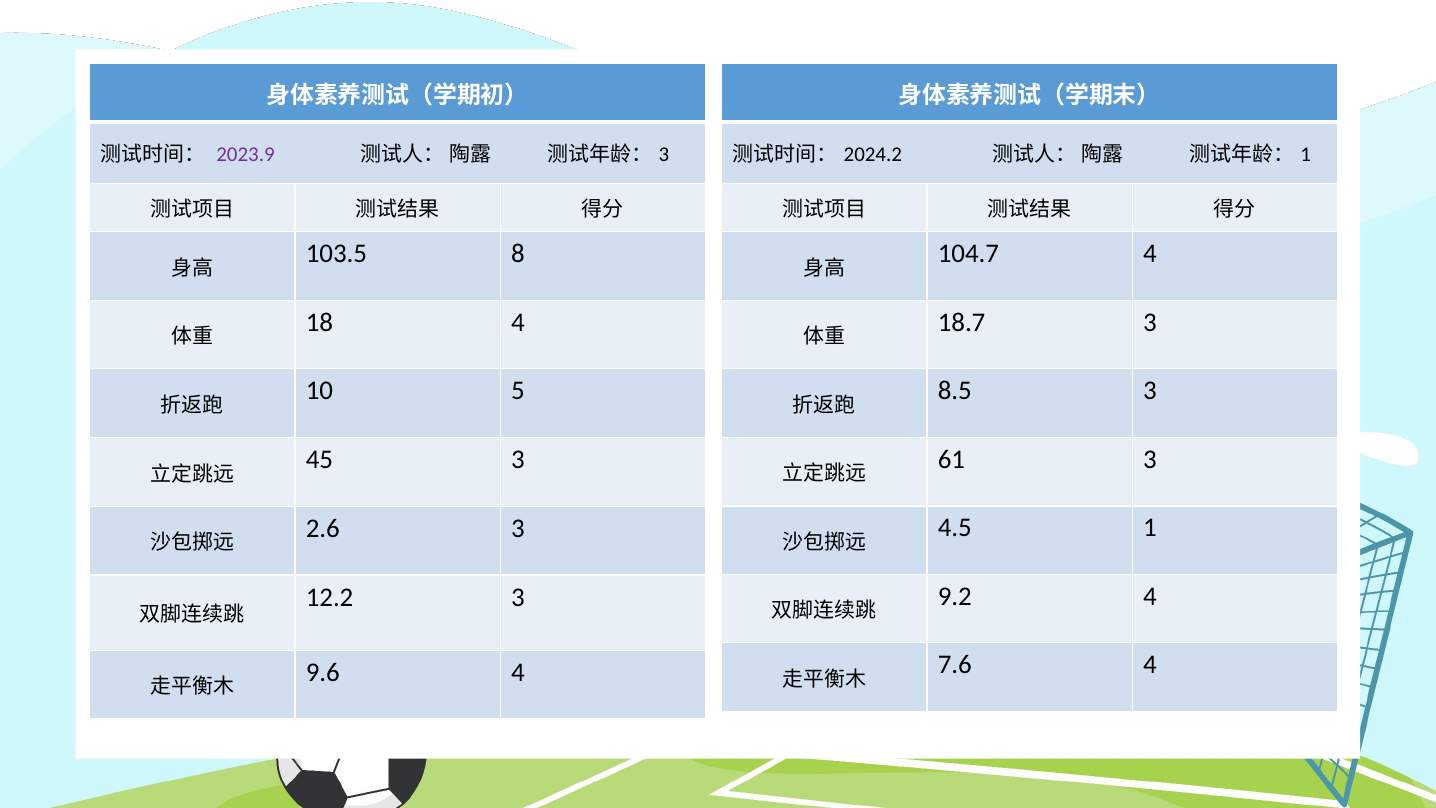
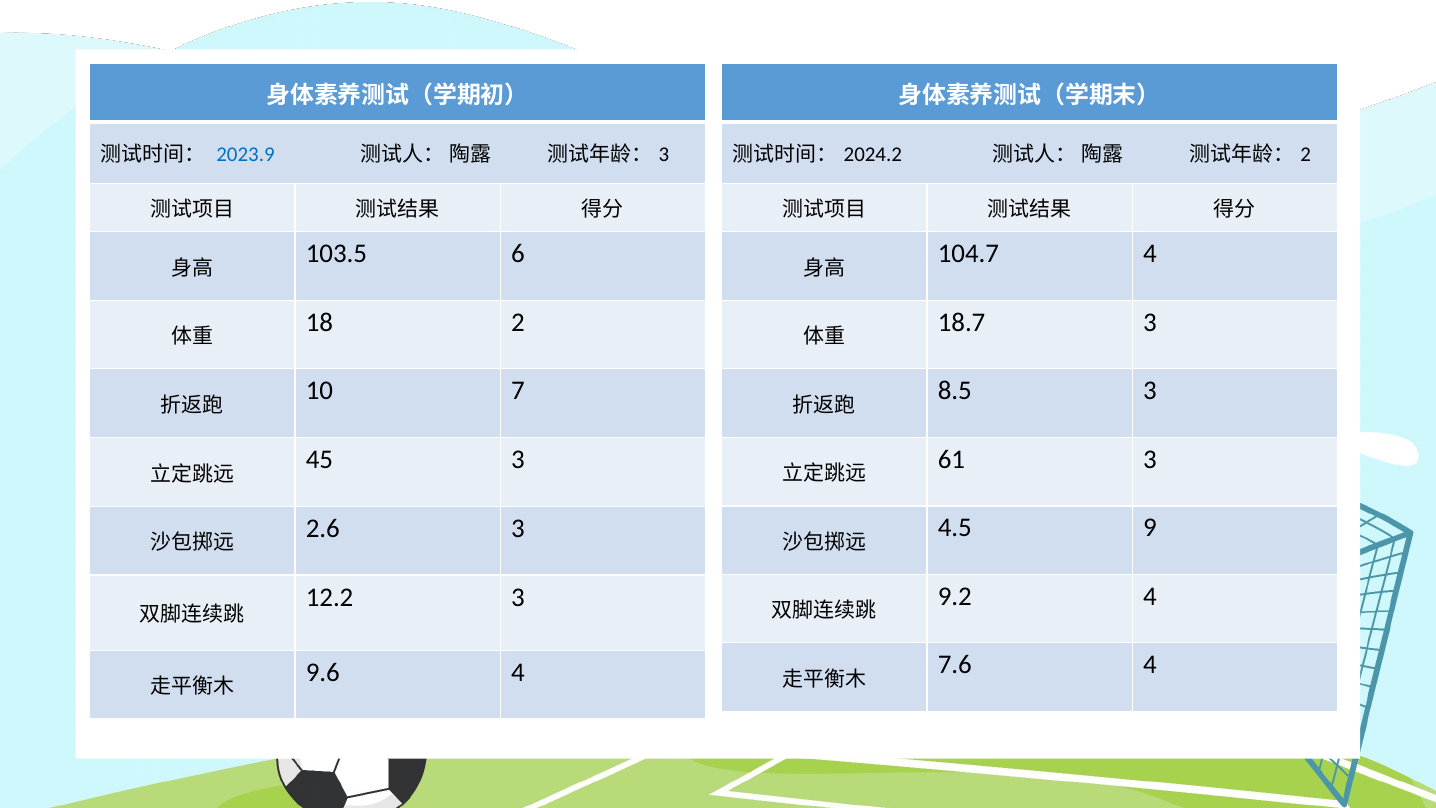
2023.9 colour: purple -> blue (246, 155)
1: 1 -> 2 (1306, 155)
8: 8 -> 6 (518, 254)
18 4: 4 -> 2 (518, 322)
5: 5 -> 7 (518, 391)
4.5 1: 1 -> 9 (1150, 528)
